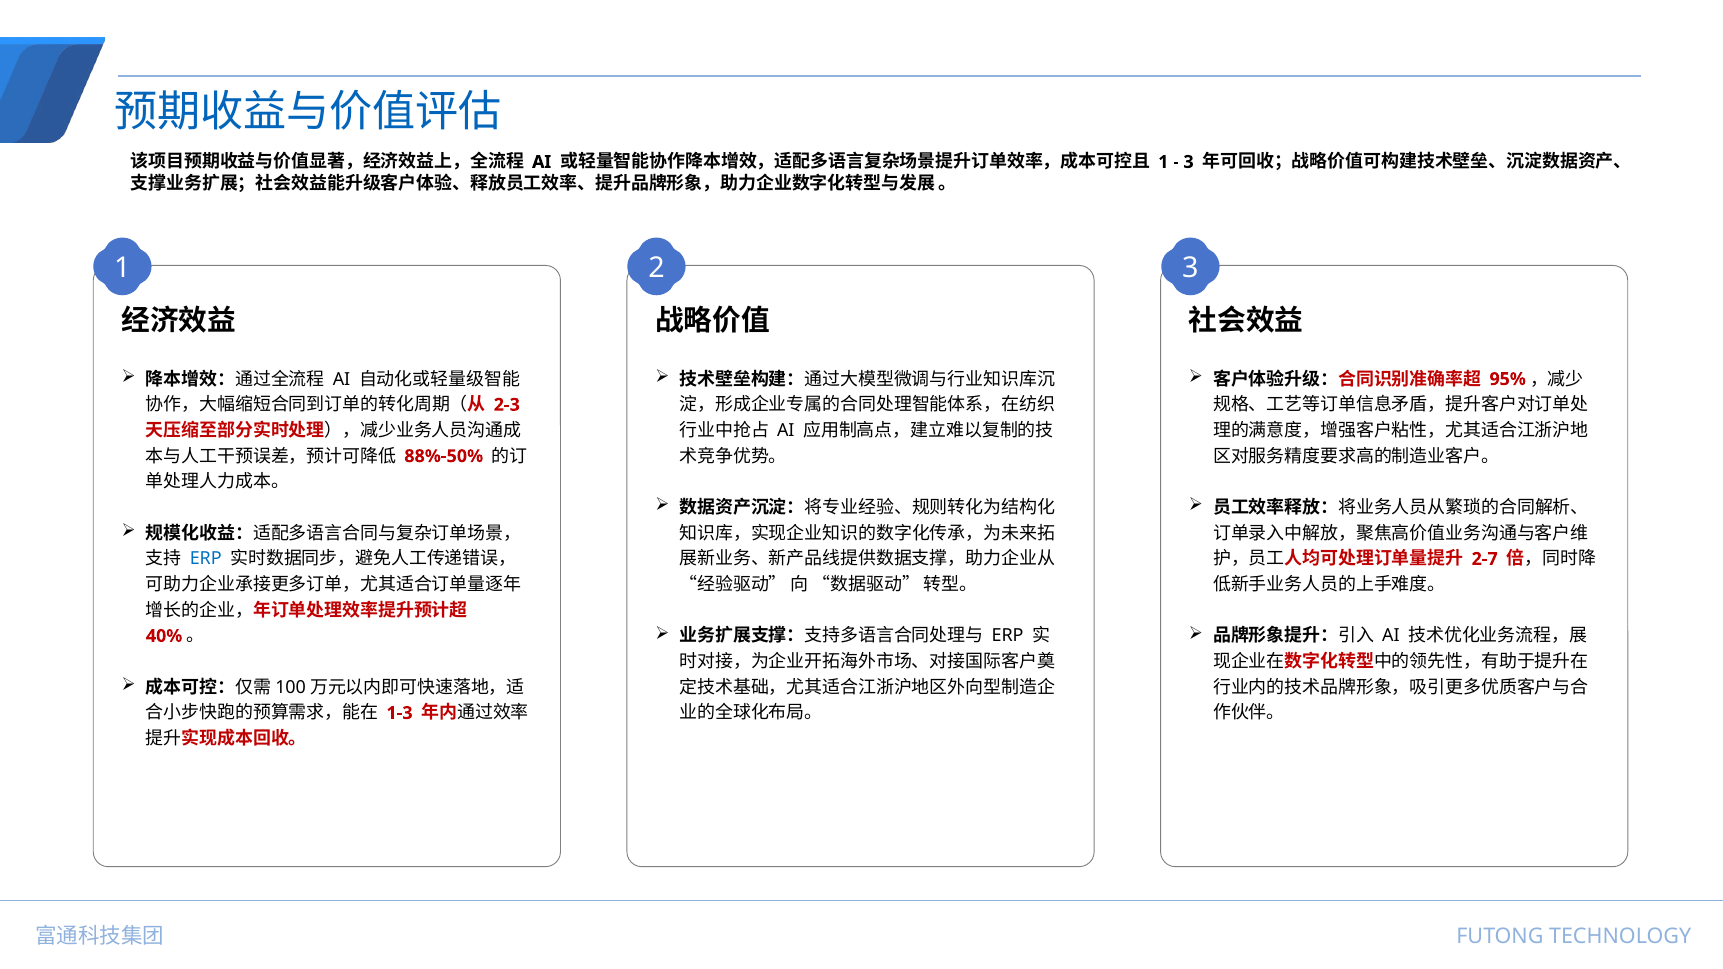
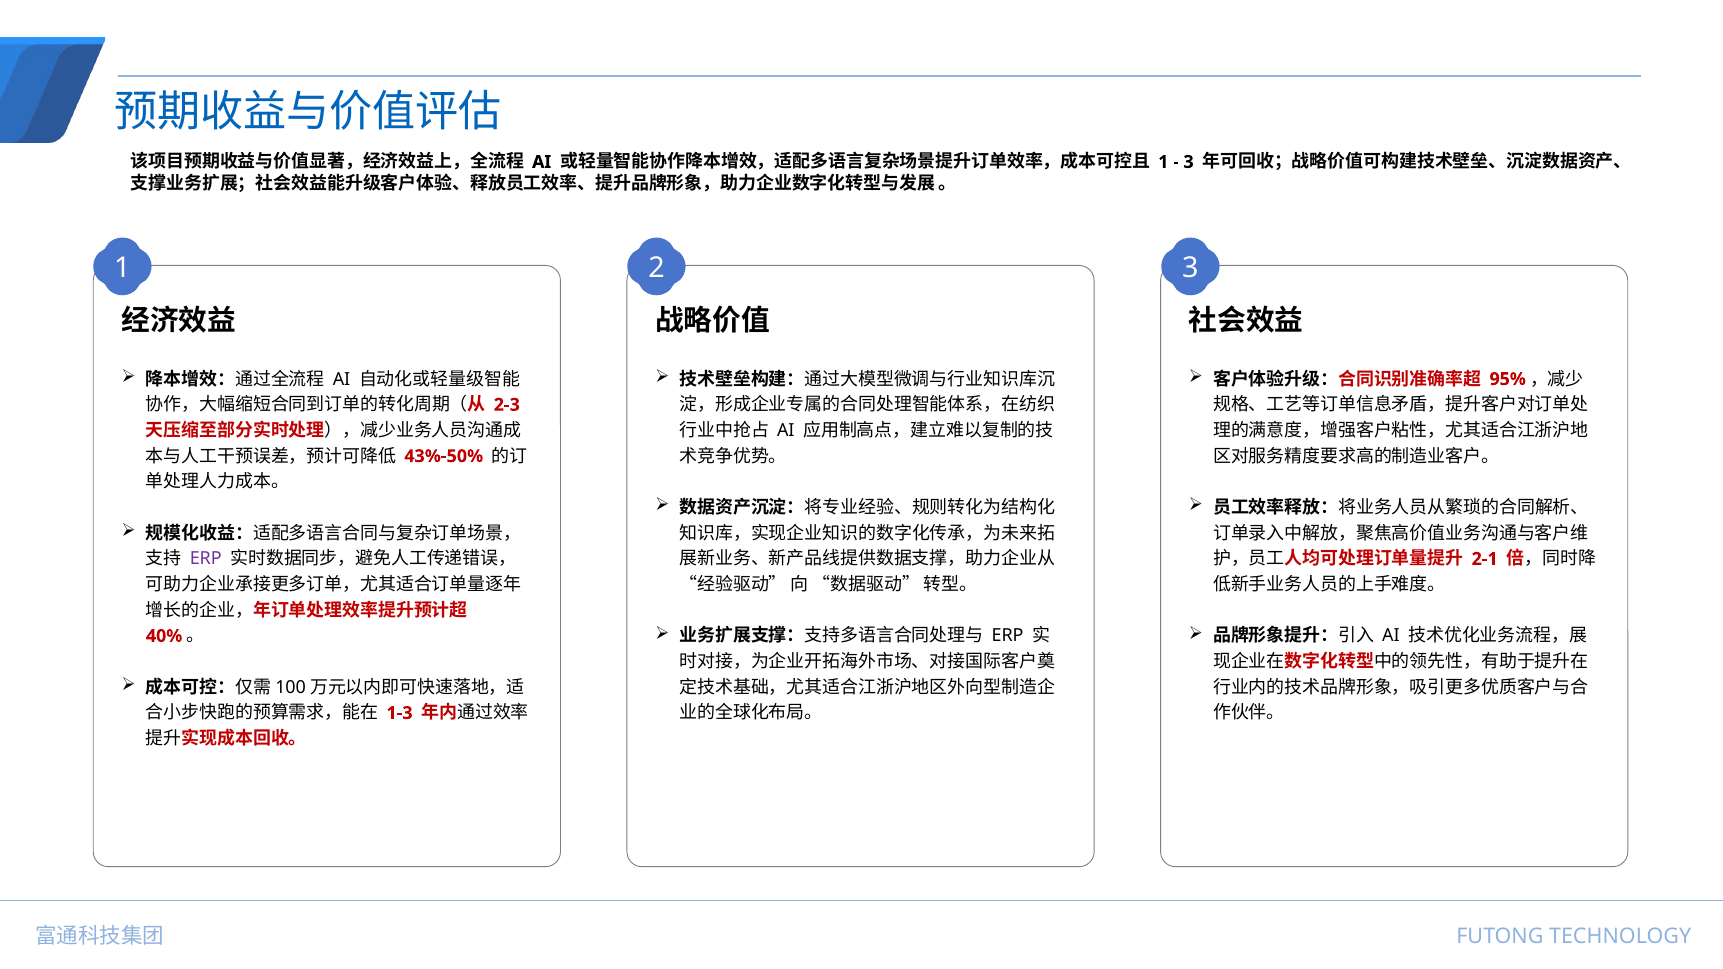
88%-50%: 88%-50% -> 43%-50% (444, 456)
ERP colour: blue -> purple (206, 559)
2-7: 2-7 -> 2-1 (1485, 559)
